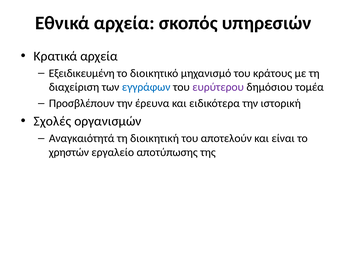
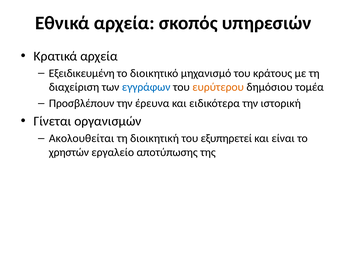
ευρύτερου colour: purple -> orange (218, 87)
Σχολές: Σχολές -> Γίνεται (53, 121)
Αναγκαιότητά: Αναγκαιότητά -> Ακολουθείται (82, 138)
αποτελούν: αποτελούν -> εξυπηρετεί (226, 138)
